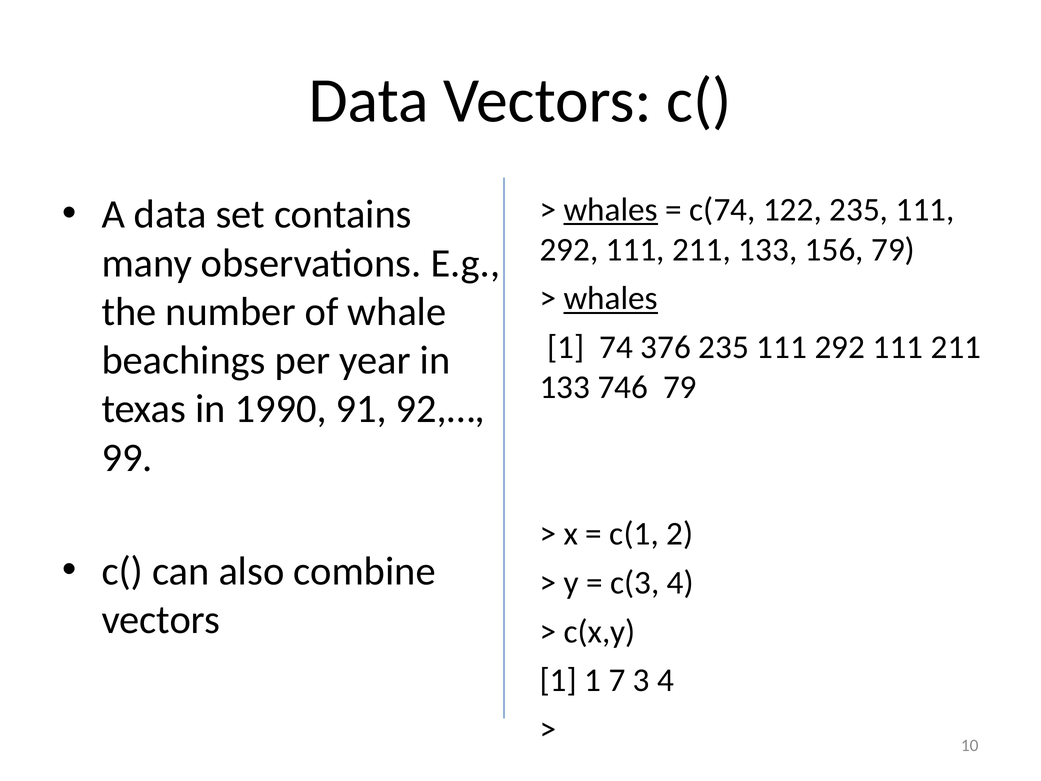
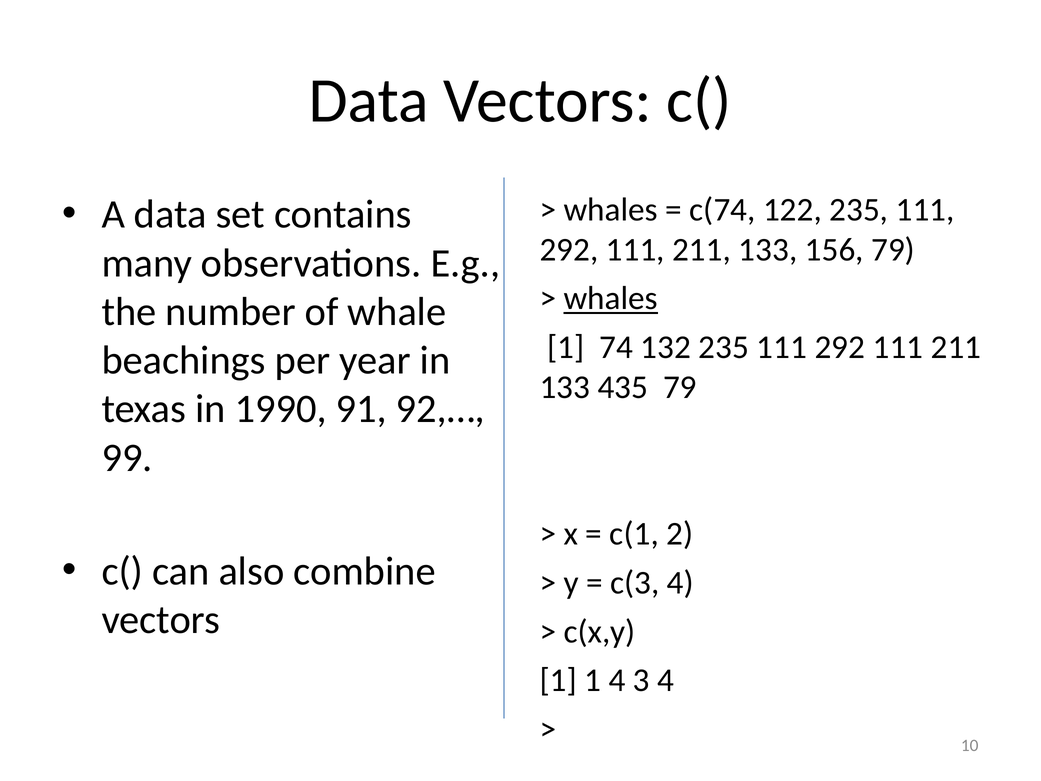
whales underline: present -> none (611, 210)
376: 376 -> 132 (666, 347)
746: 746 -> 435 (623, 387)
1 7: 7 -> 4 (617, 680)
